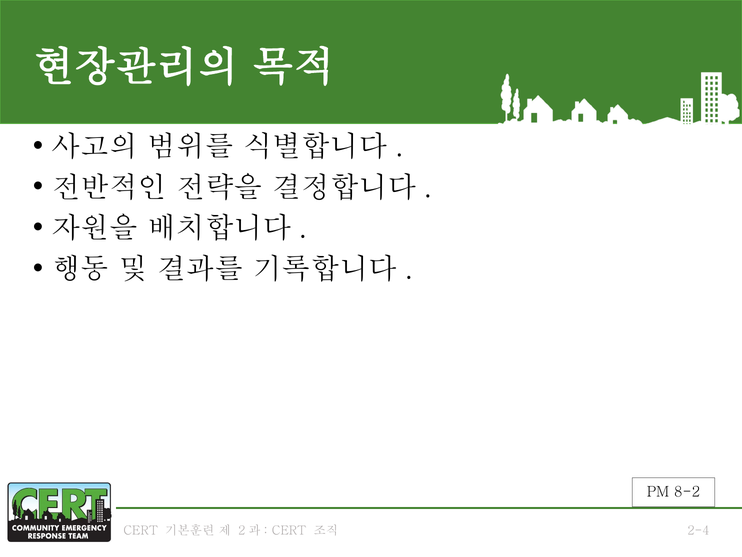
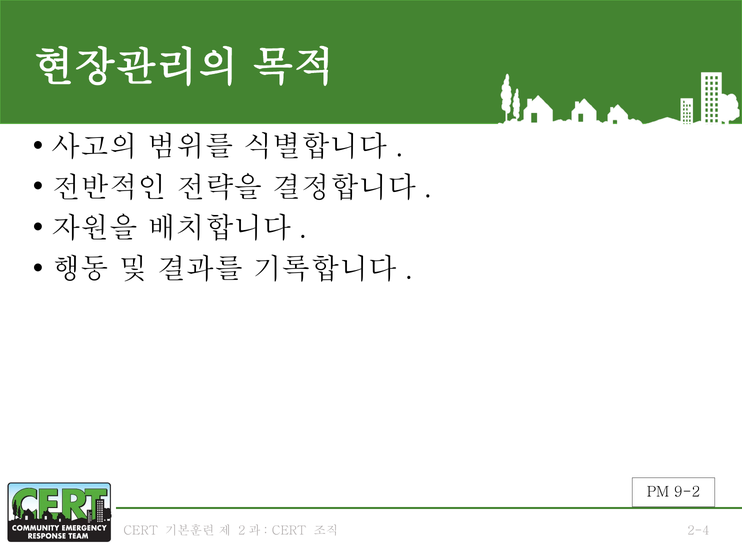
8-2: 8-2 -> 9-2 (687, 492)
